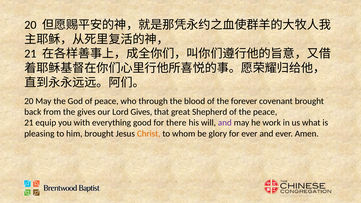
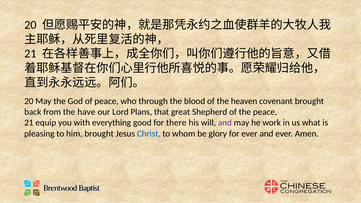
forever: forever -> heaven (244, 101)
the gives: gives -> have (86, 112)
Lord Gives: Gives -> Plans (141, 112)
Christ colour: orange -> blue (149, 134)
